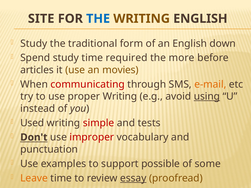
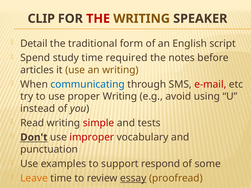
SITE: SITE -> CLIP (41, 19)
THE colour: blue -> red (98, 19)
WRITING ENGLISH: ENGLISH -> SPEAKER (200, 19)
Study: Study -> Detail (34, 44)
down: down -> script (223, 44)
more: more -> notes (182, 58)
an movies: movies -> writing (120, 70)
communicating colour: red -> blue (88, 84)
e-mail colour: orange -> red (210, 84)
using underline: present -> none (207, 97)
Used: Used -> Read (32, 123)
possible: possible -> respond (161, 164)
